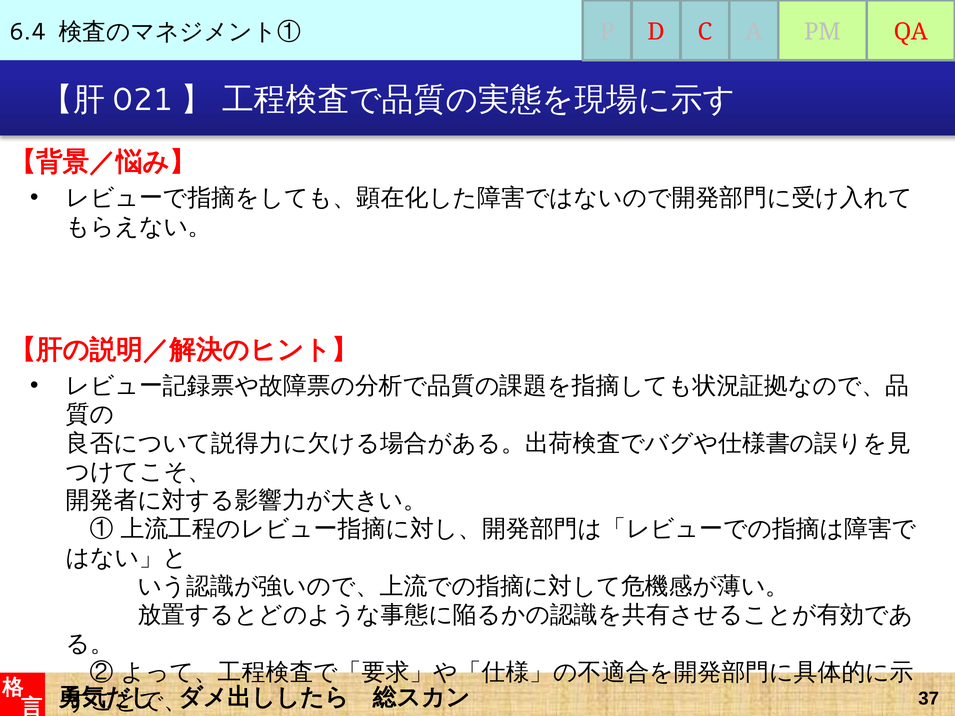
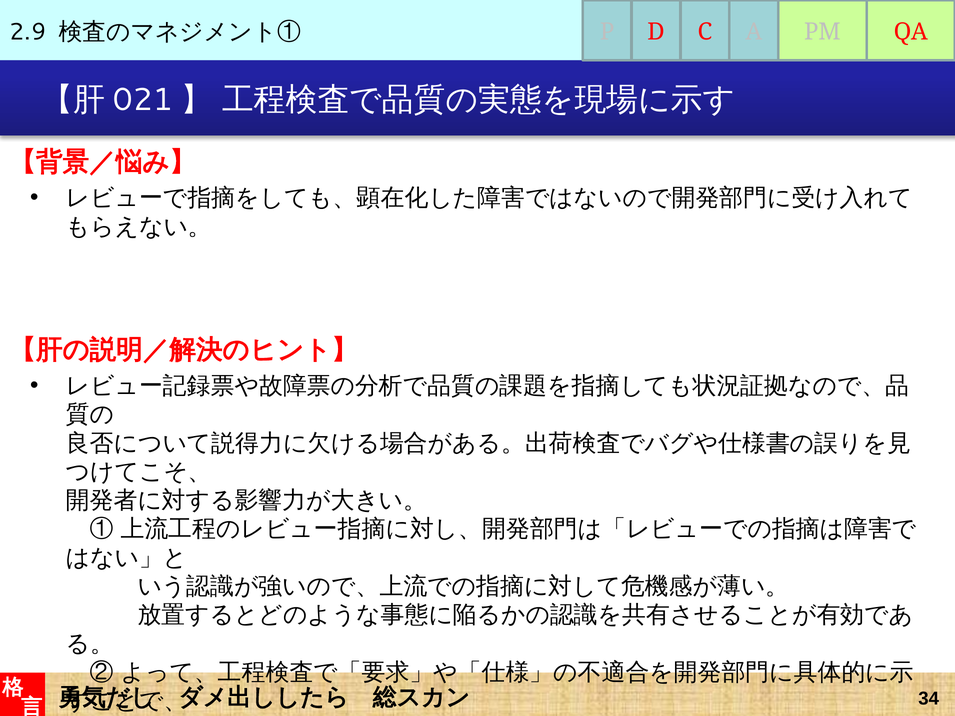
6.4: 6.4 -> 2.9 (28, 32)
37: 37 -> 34 (929, 699)
